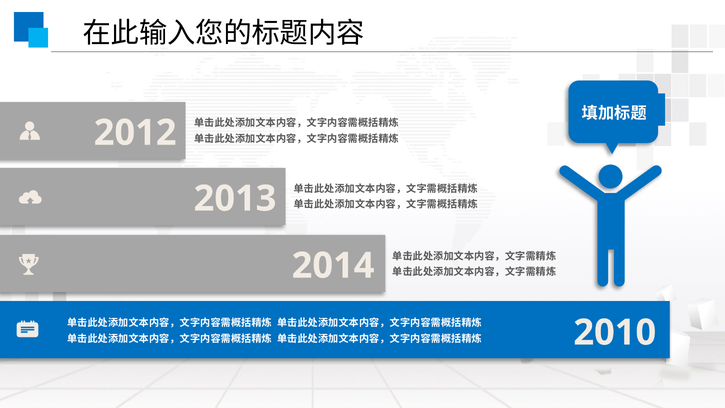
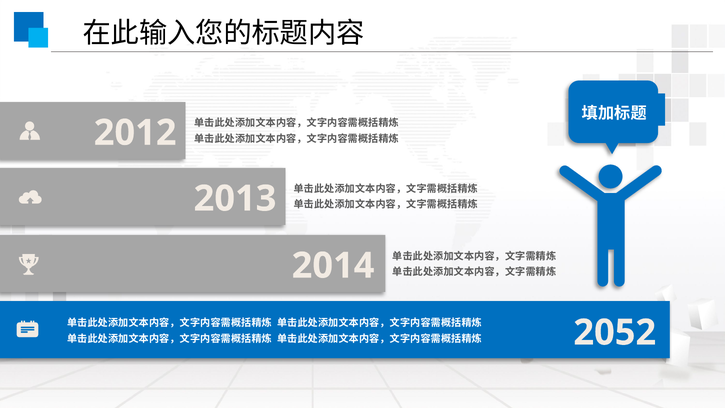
2010: 2010 -> 2052 (615, 332)
